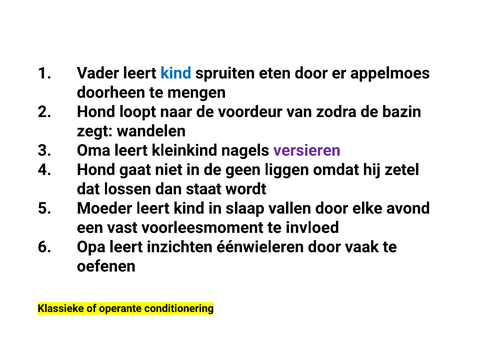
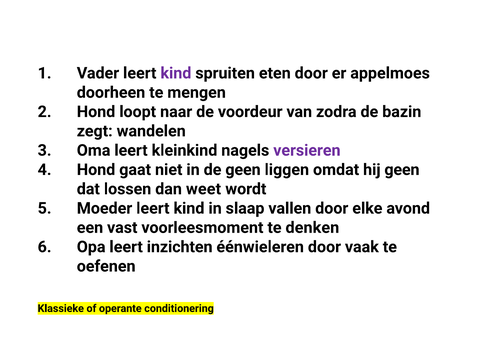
kind colour: blue -> purple (176, 73)
hij zetel: zetel -> geen (402, 169)
staat: staat -> weet (204, 189)
invloed: invloed -> denken (312, 227)
